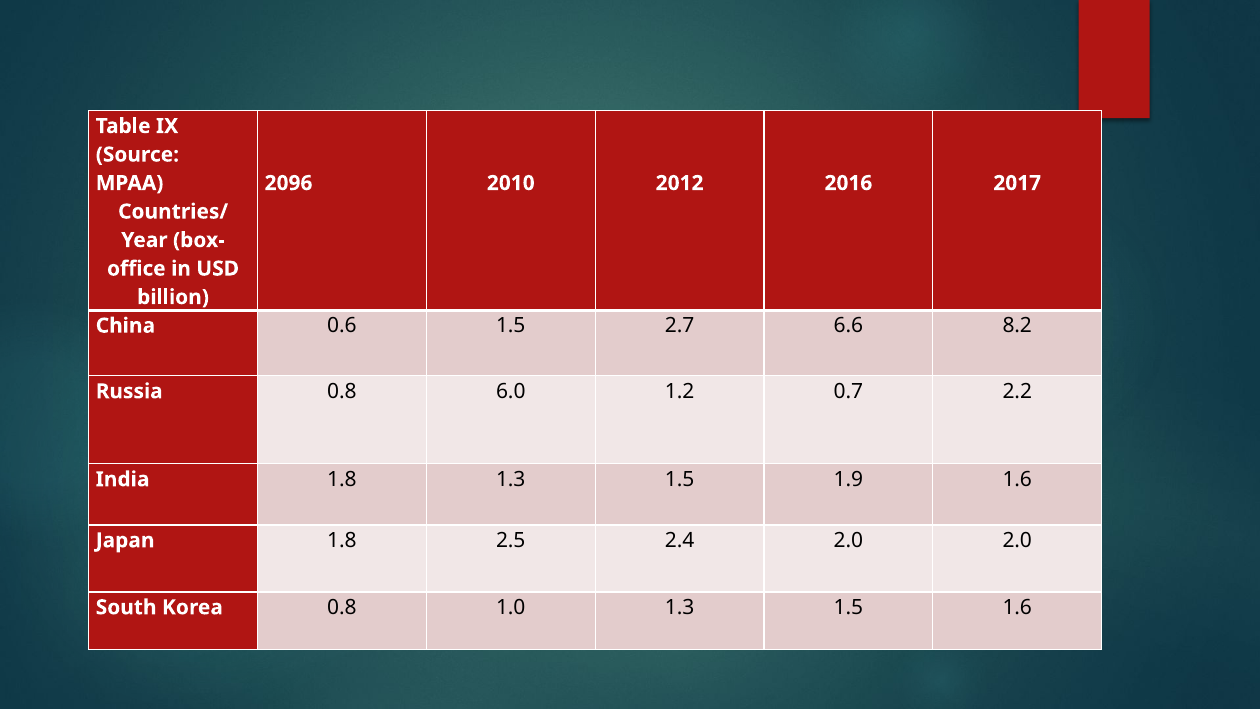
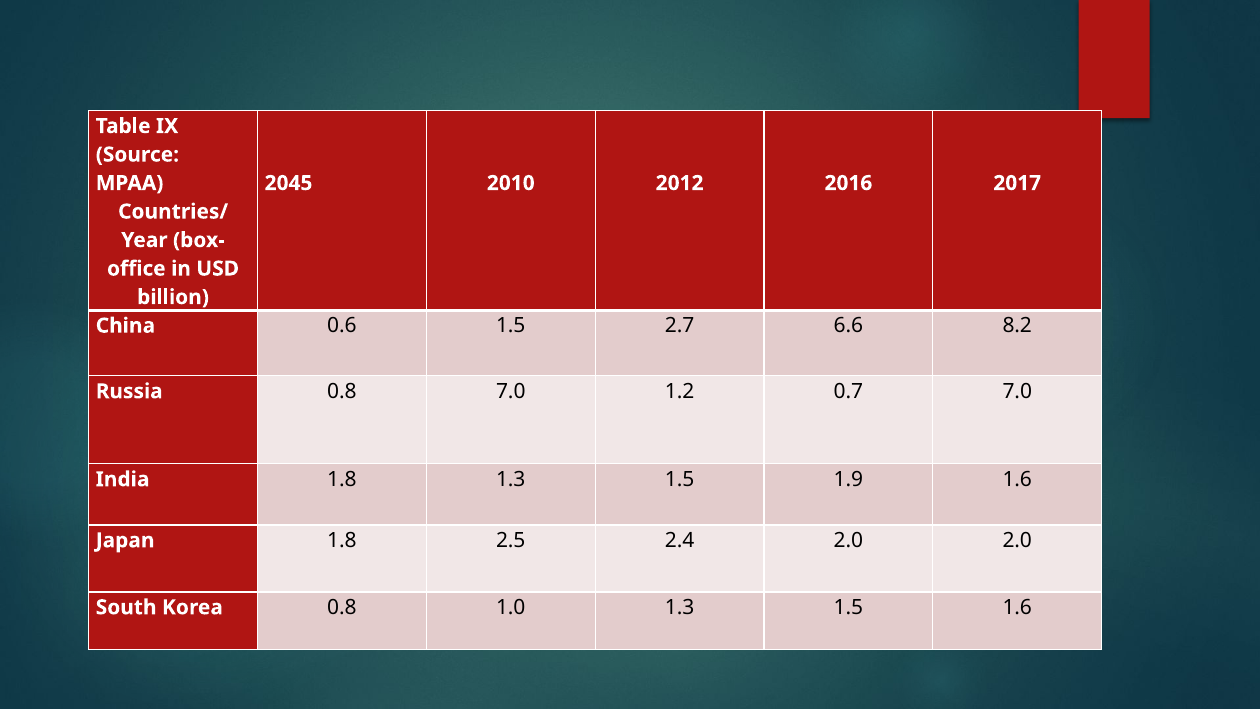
2096: 2096 -> 2045 (289, 183)
0.8 6.0: 6.0 -> 7.0 (511, 391)
0.7 2.2: 2.2 -> 7.0 (1017, 391)
